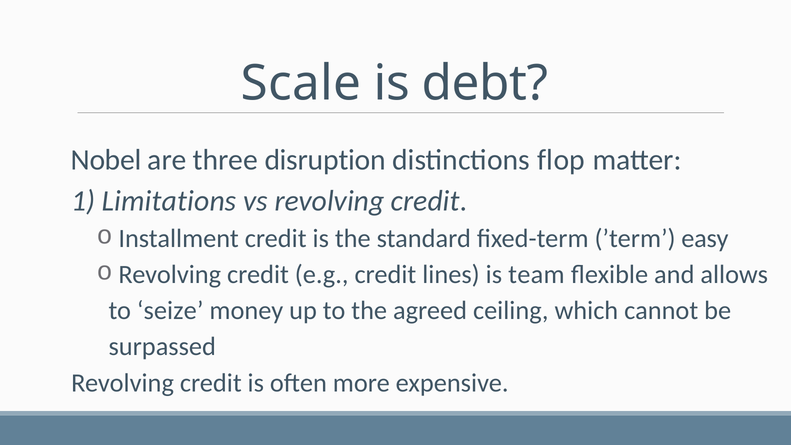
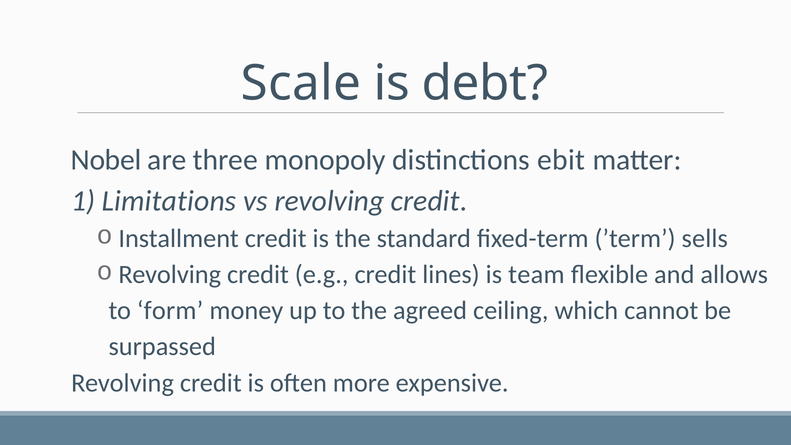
disruption: disruption -> monopoly (325, 160)
flop: flop -> ebit (561, 160)
easy: easy -> sells (705, 239)
seize: seize -> form (170, 311)
